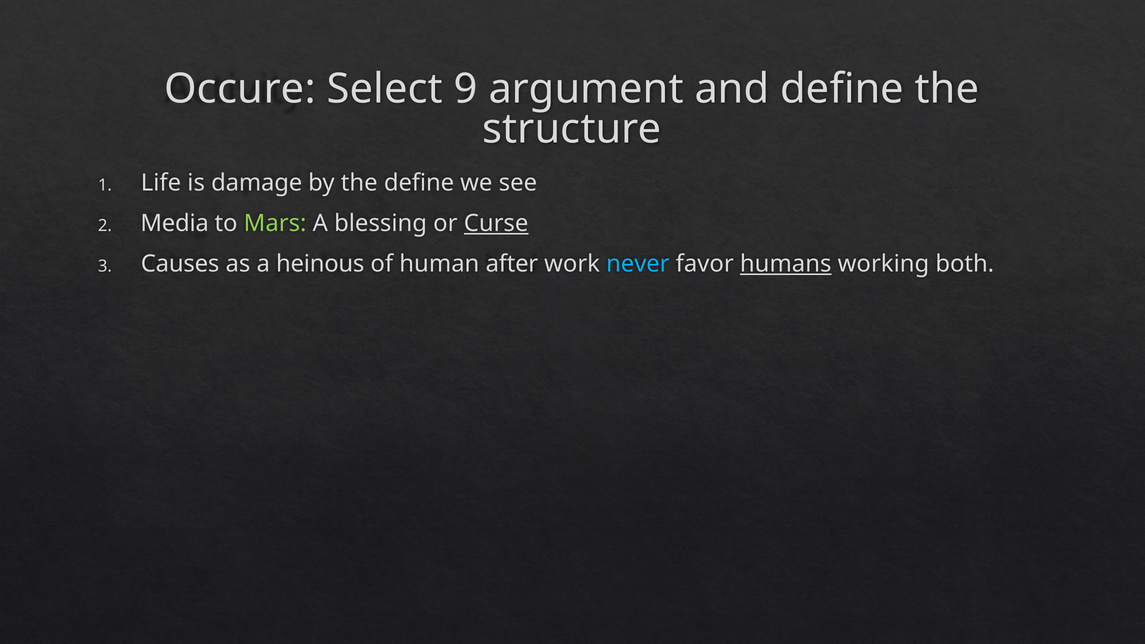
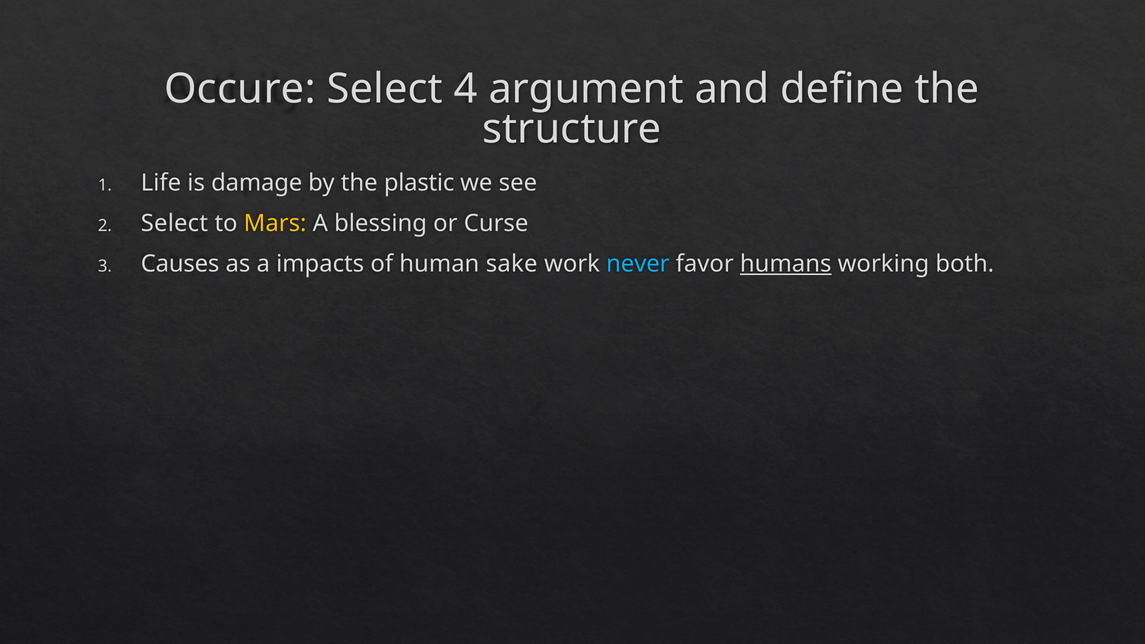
9: 9 -> 4 (466, 89)
the define: define -> plastic (419, 183)
Media: Media -> Select (174, 224)
Mars colour: light green -> yellow (275, 224)
Curse underline: present -> none (496, 224)
heinous: heinous -> impacts (320, 264)
after: after -> sake (512, 264)
